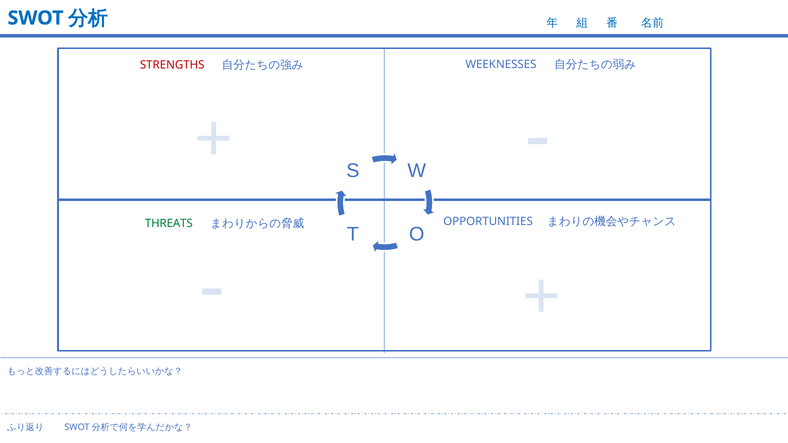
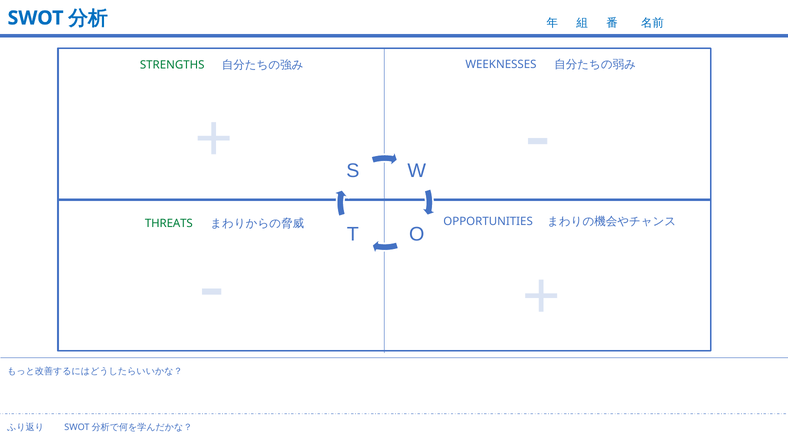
STRENGTHS colour: red -> green (172, 65)
